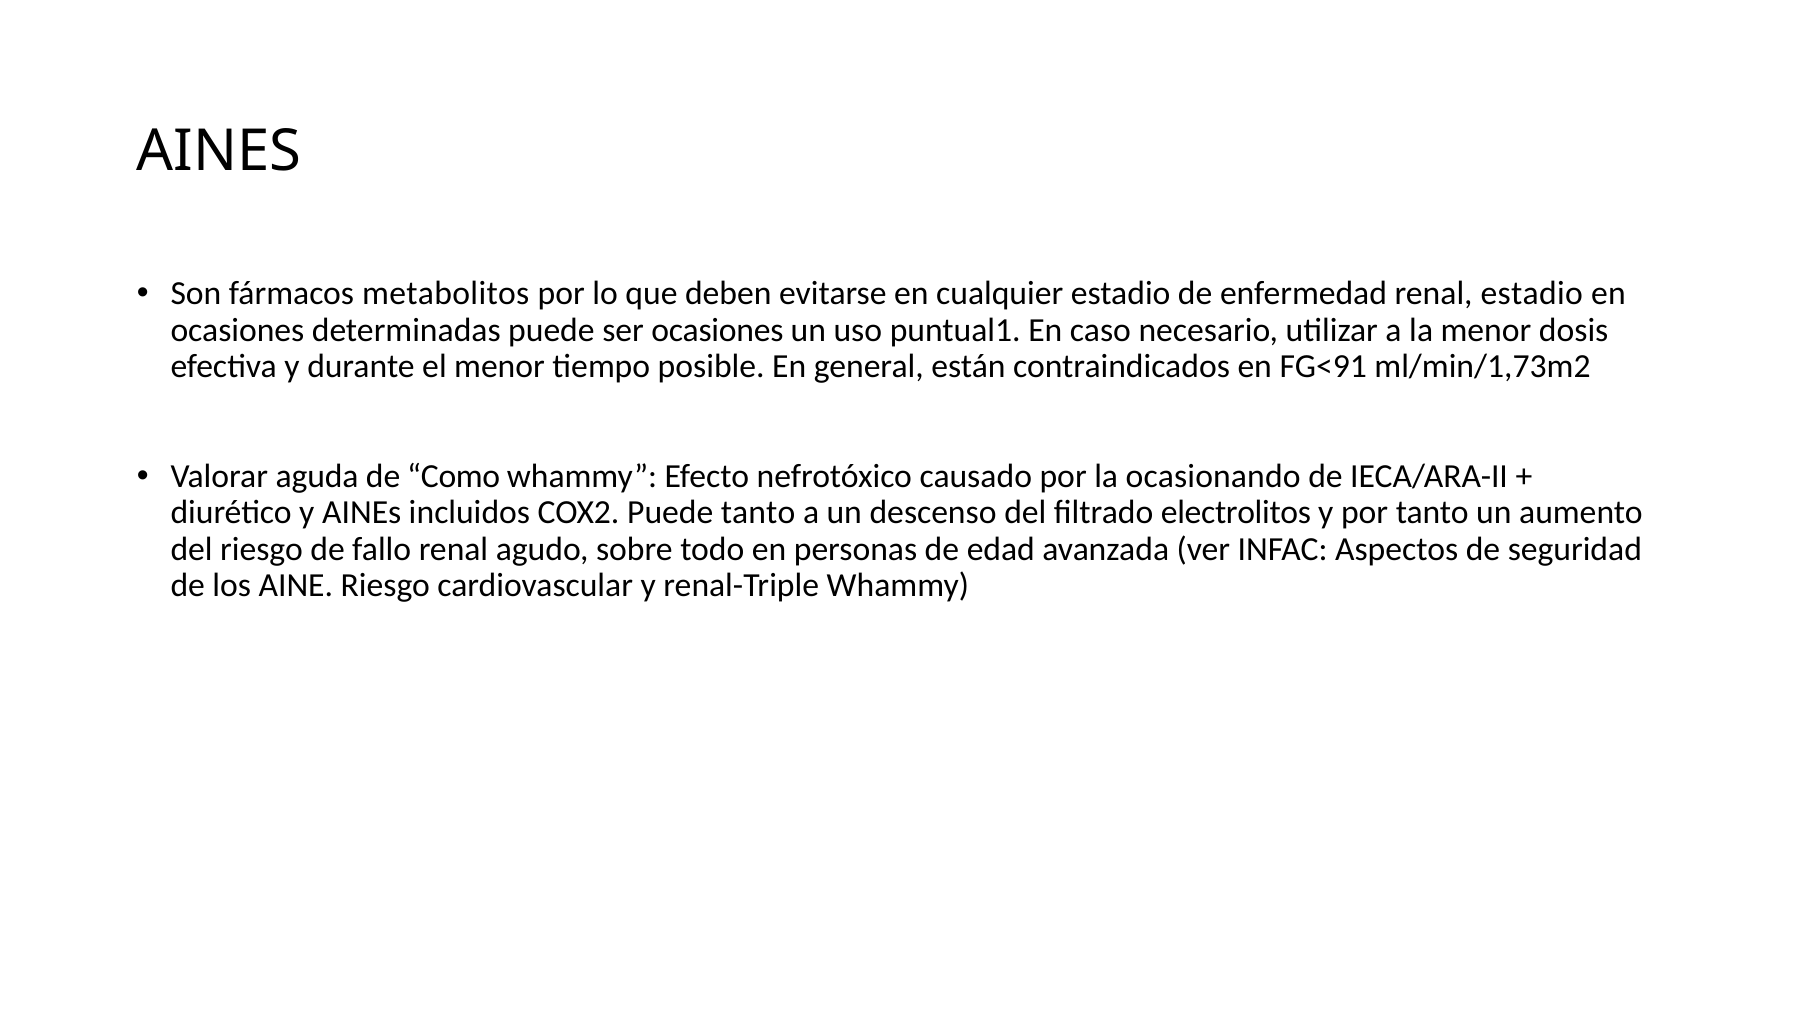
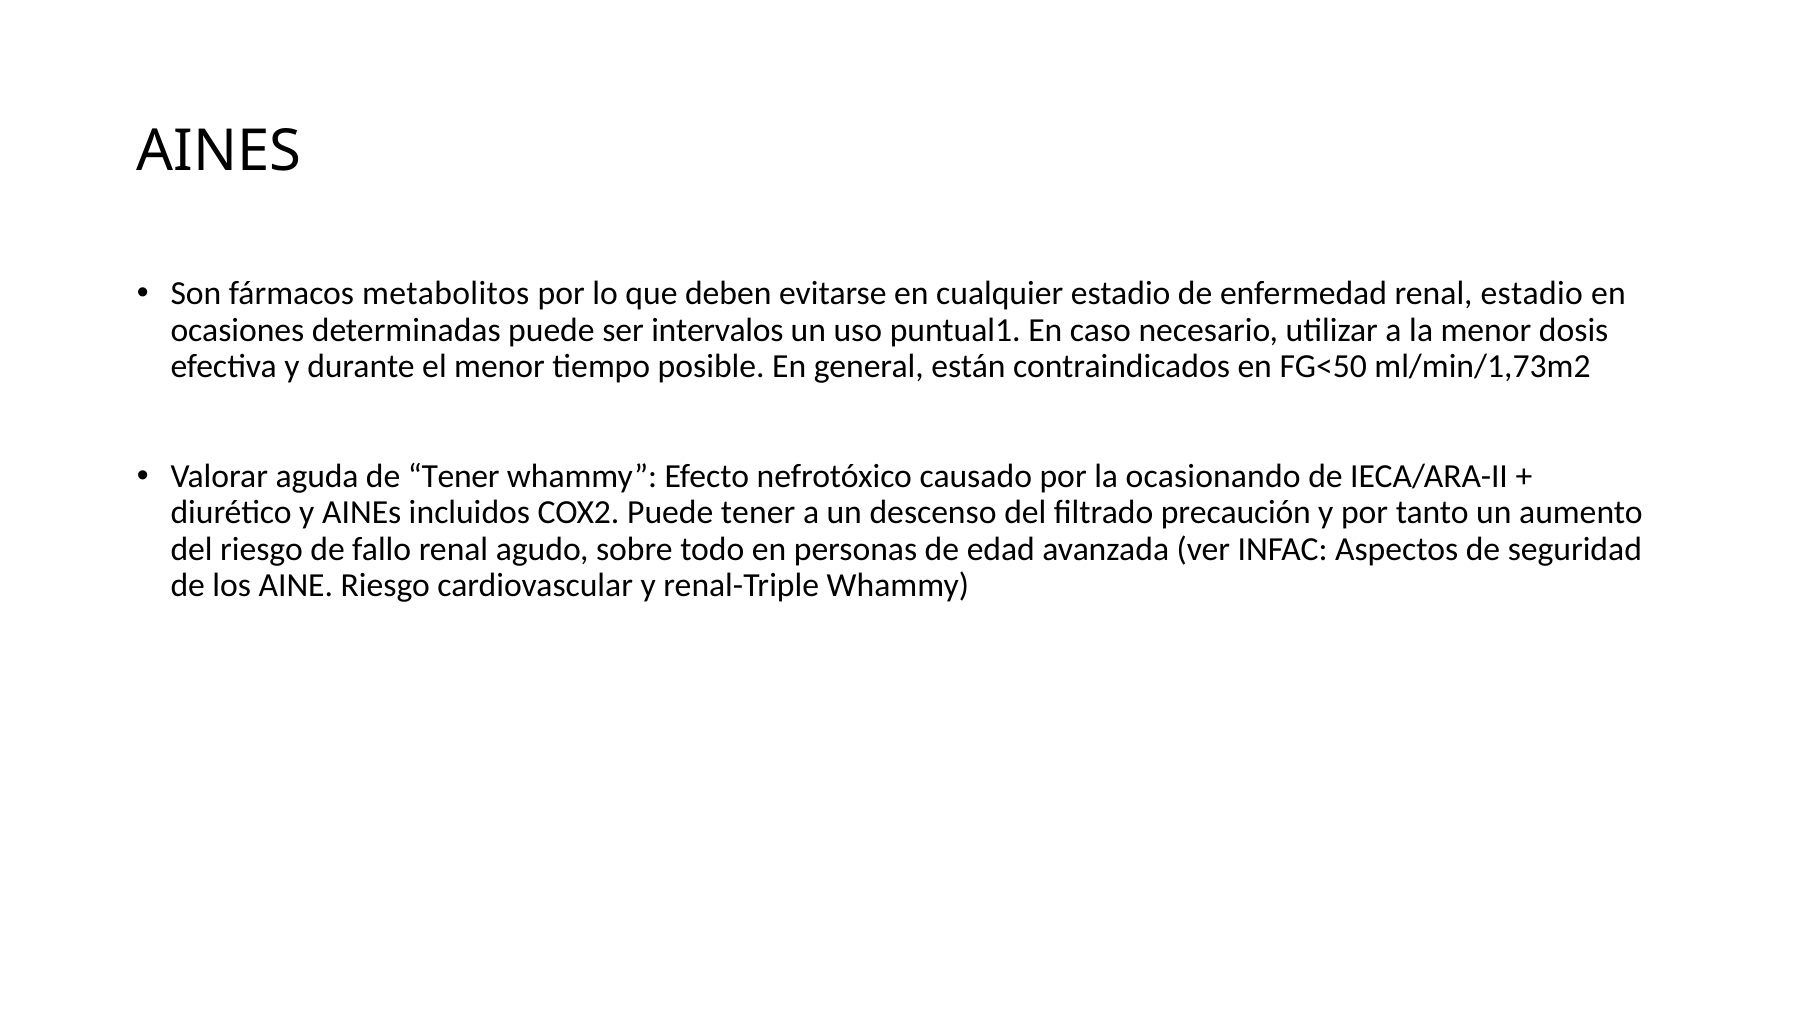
ser ocasiones: ocasiones -> intervalos (717, 330)
FG<91: FG<91 -> FG<50 (1323, 366)
de Como: Como -> Tener (454, 476)
Puede tanto: tanto -> tener (758, 513)
electrolitos: electrolitos -> precaución (1236, 513)
